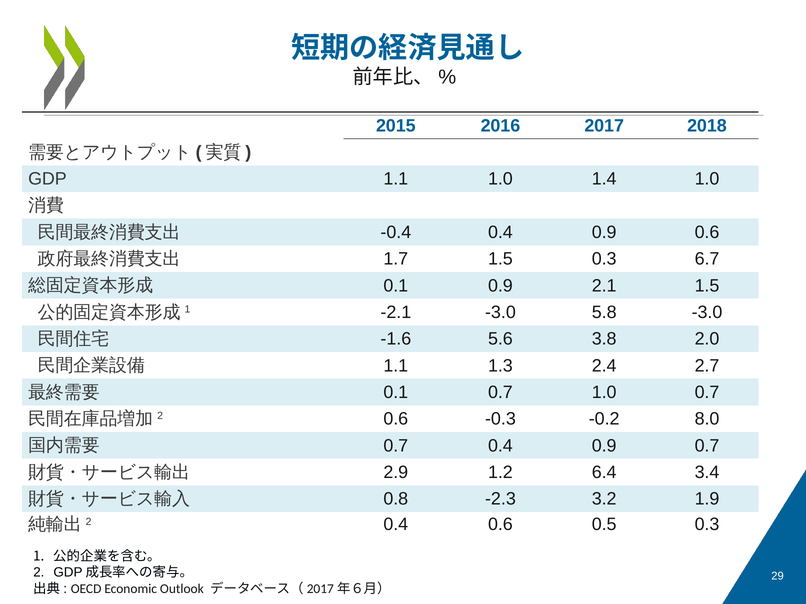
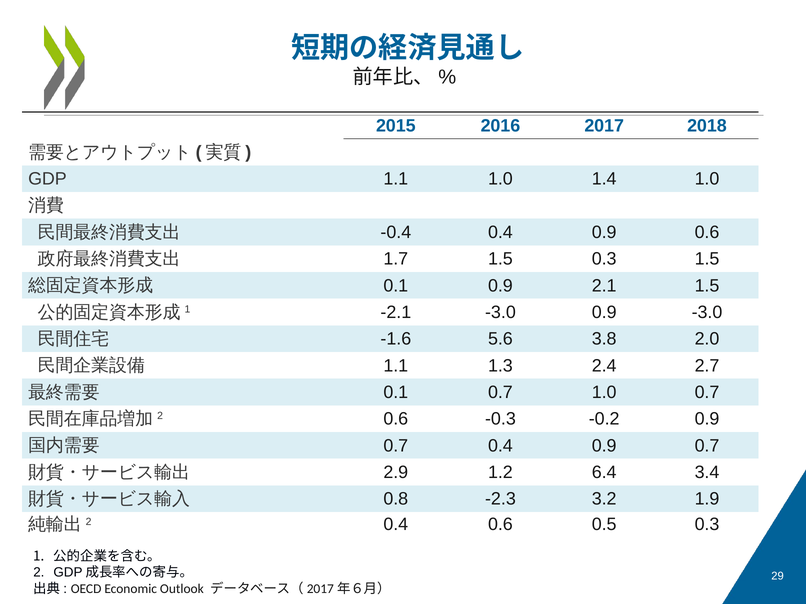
0.3 6.7: 6.7 -> 1.5 (707, 259)
-3.0 5.8: 5.8 -> 0.9 (604, 313)
-0.2 8.0: 8.0 -> 0.9 (707, 419)
